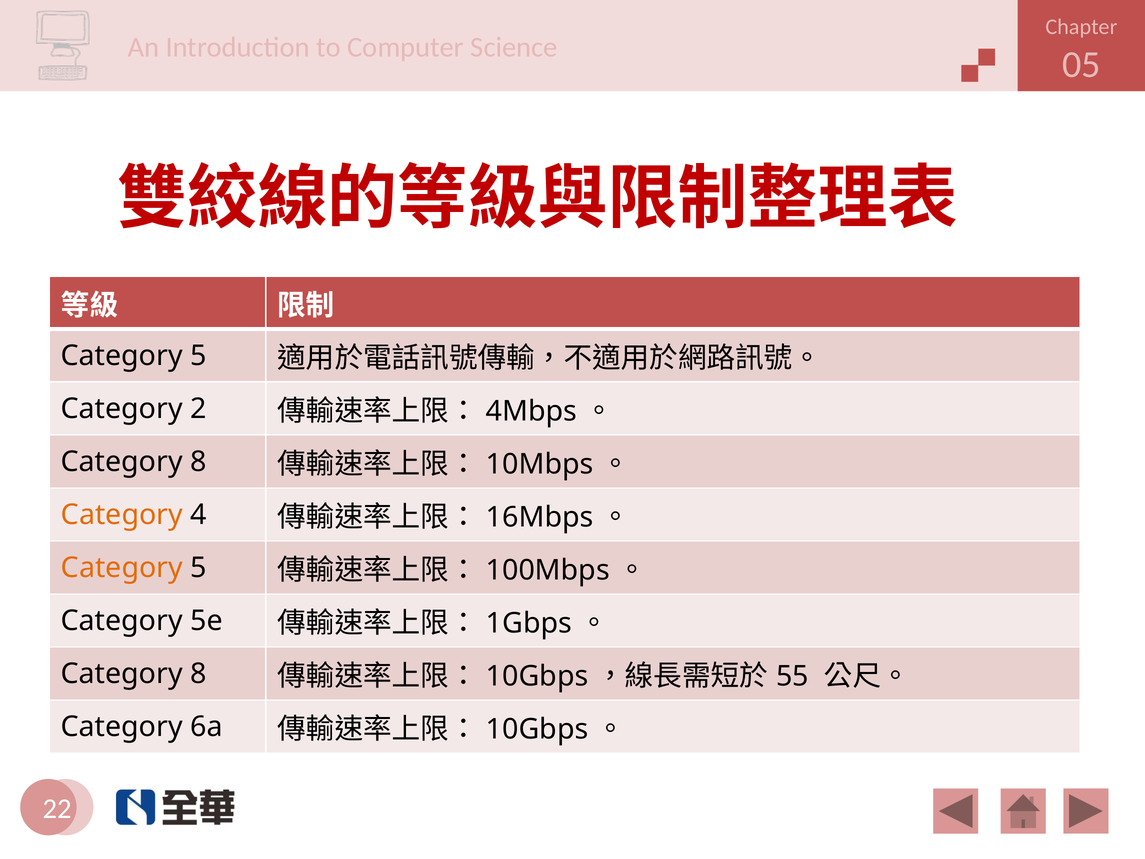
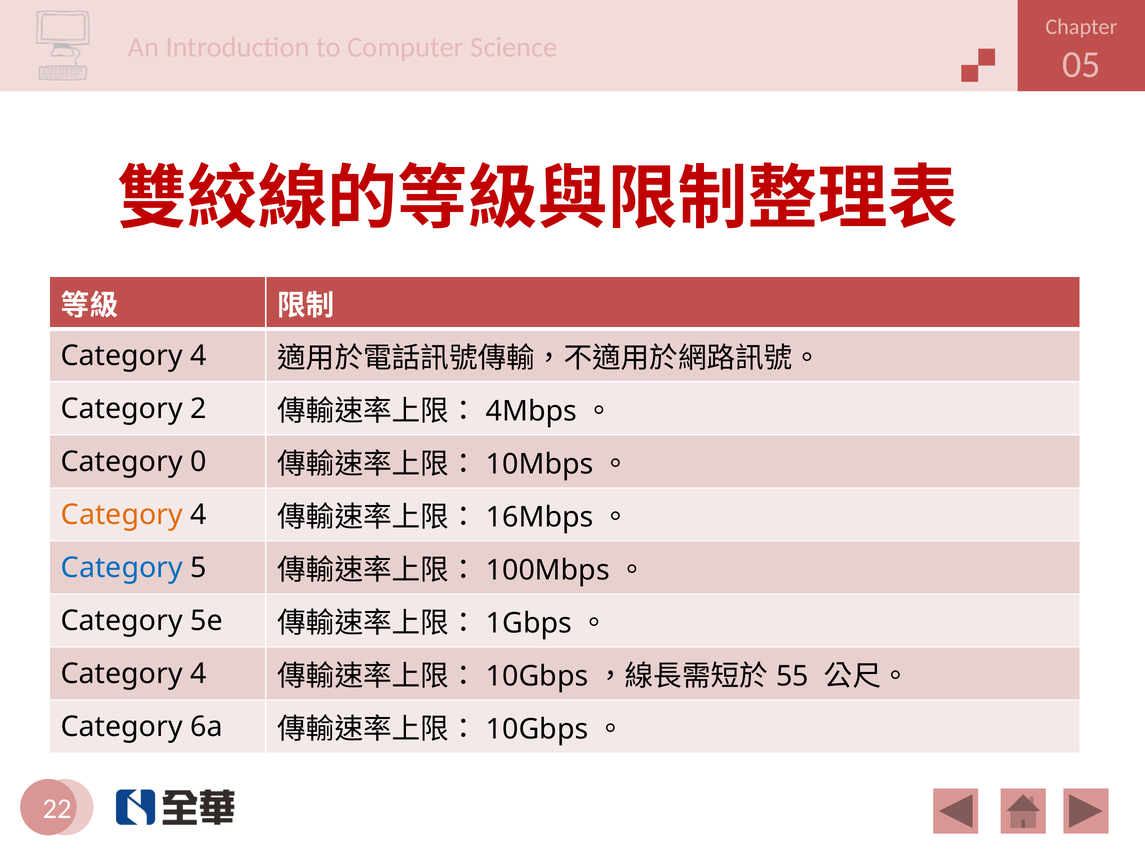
5: 5 -> 4 (198, 356)
8: 8 -> 0 (198, 462)
Category colour: orange -> blue (122, 568)
8: 8 -> 4 (198, 674)
